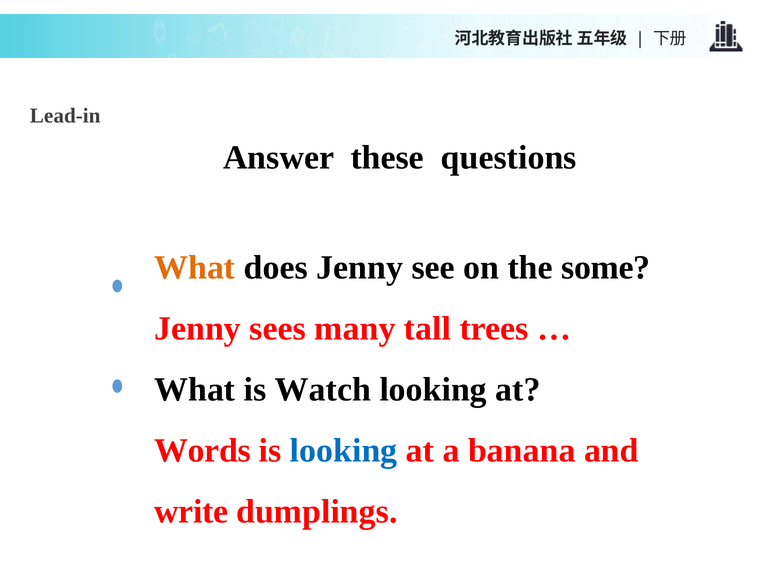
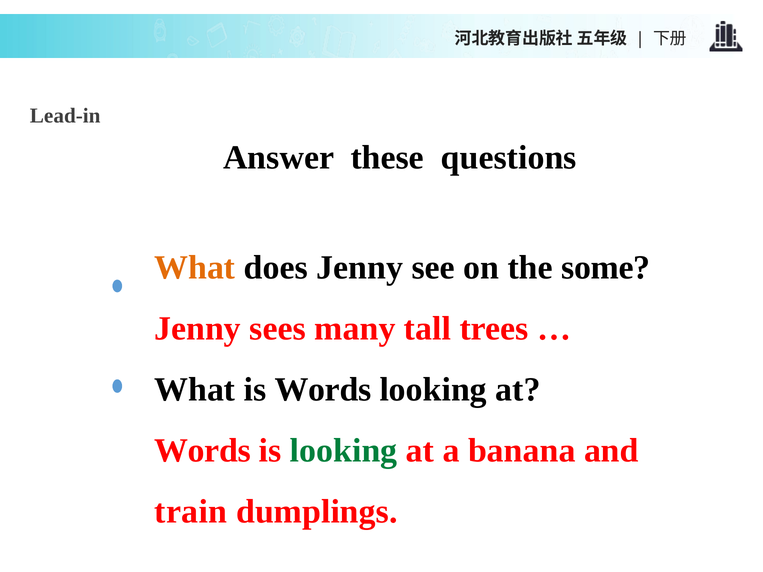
is Watch: Watch -> Words (323, 390)
looking colour: blue -> green (344, 451)
write: write -> train (191, 512)
